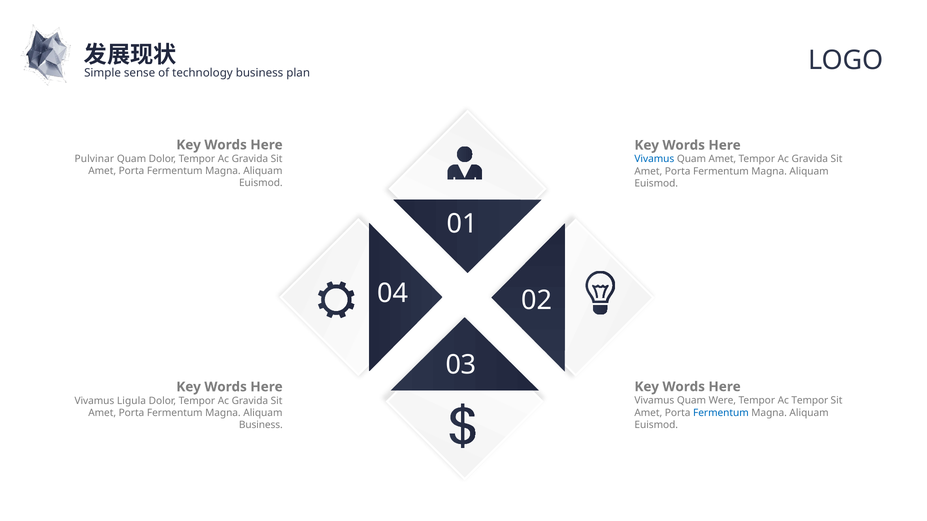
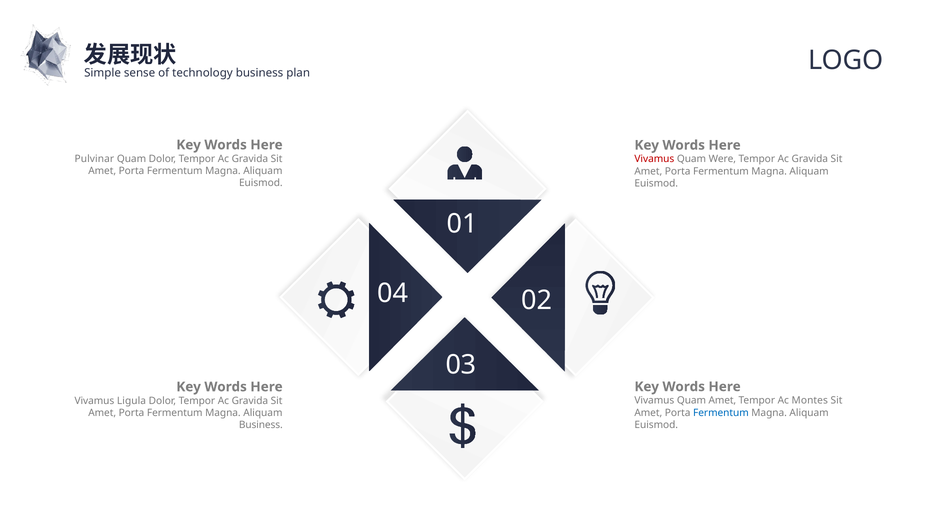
Vivamus colour: blue -> red (654, 159)
Quam Amet: Amet -> Were (722, 159)
Quam Were: Were -> Amet (722, 401)
Ac Tempor: Tempor -> Montes (810, 401)
